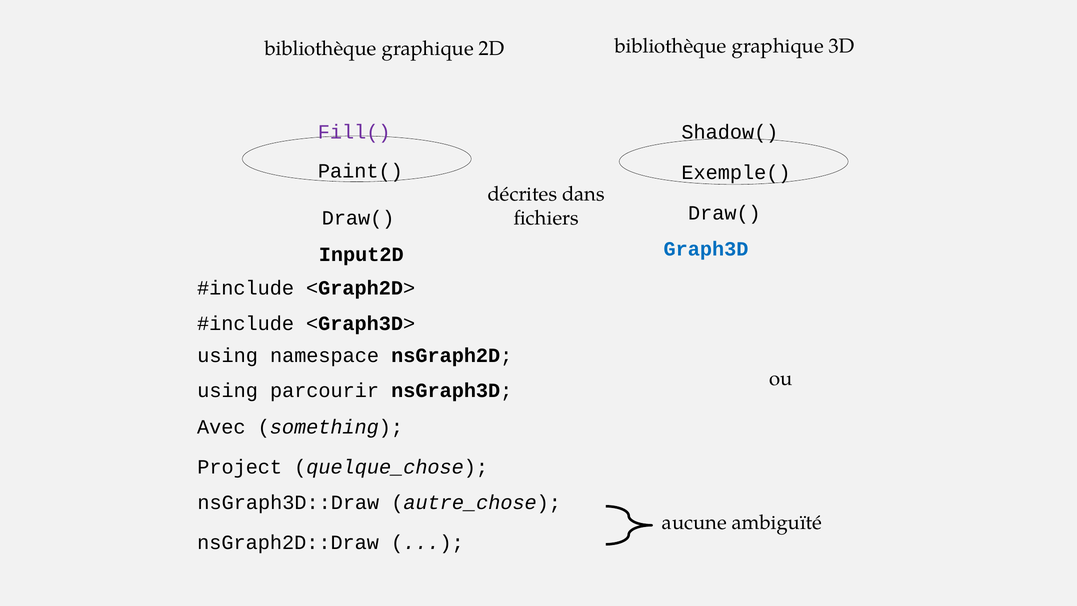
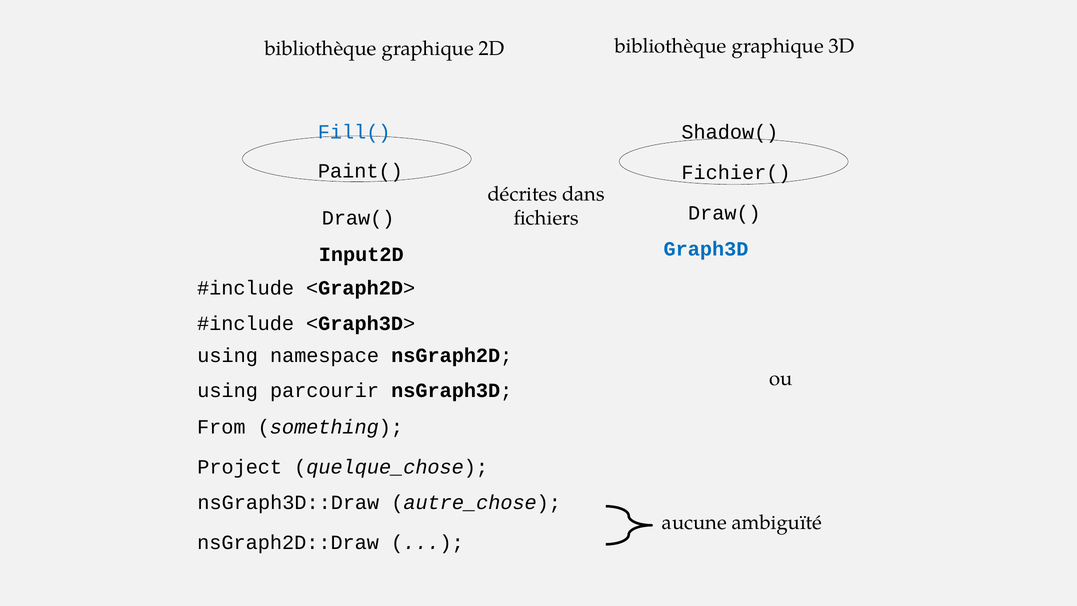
Fill( colour: purple -> blue (354, 132)
Exemple(: Exemple( -> Fichier( (736, 172)
Avec: Avec -> From (221, 427)
